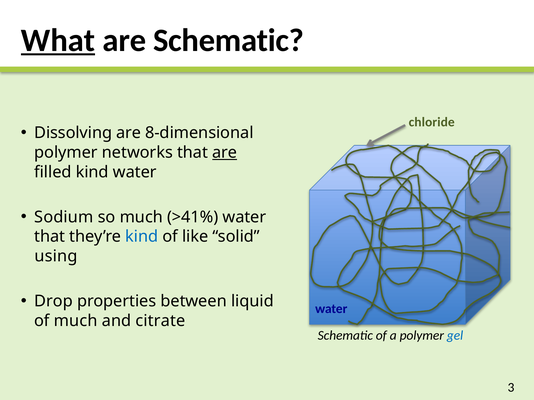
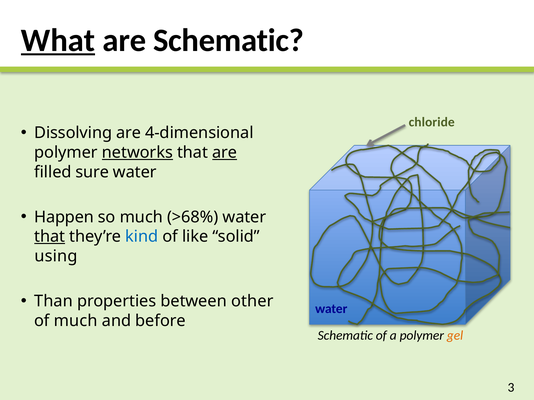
8-dimensional: 8-dimensional -> 4-dimensional (199, 133)
networks underline: none -> present (137, 153)
filled kind: kind -> sure (92, 172)
Sodium: Sodium -> Happen (64, 217)
>41%: >41% -> >68% (193, 217)
that underline: none -> present (50, 237)
Drop: Drop -> Than (53, 302)
liquid: liquid -> other (252, 302)
citrate: citrate -> before (161, 321)
gel colour: blue -> orange (455, 336)
